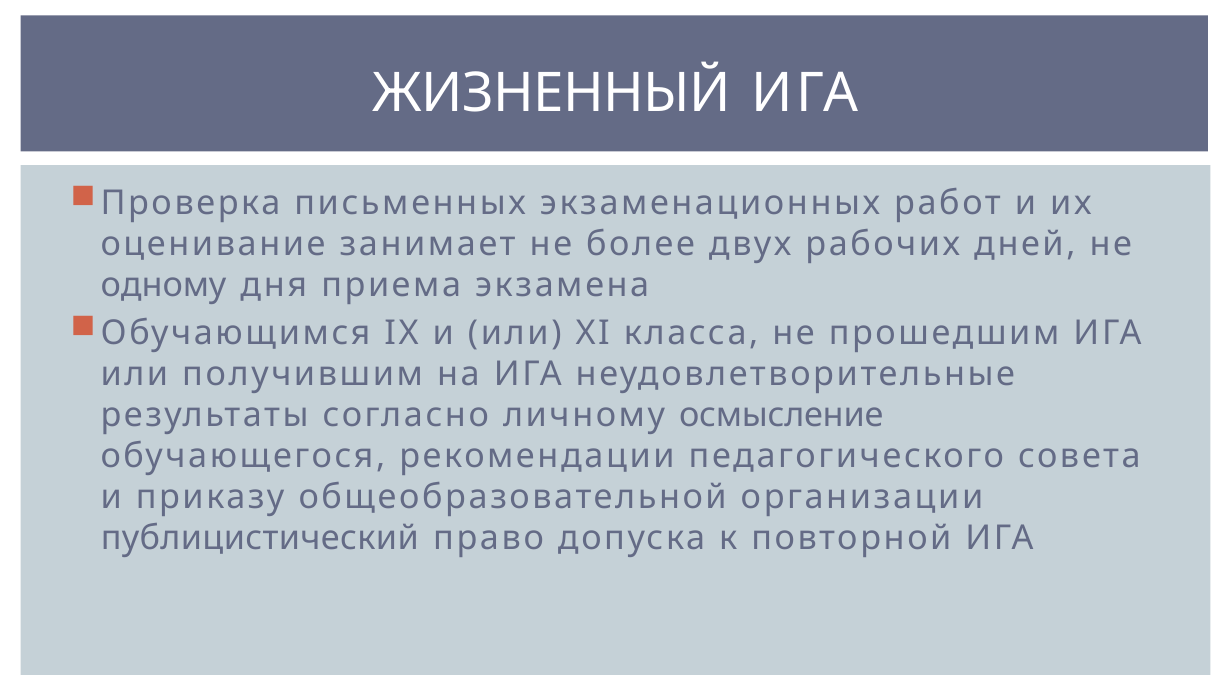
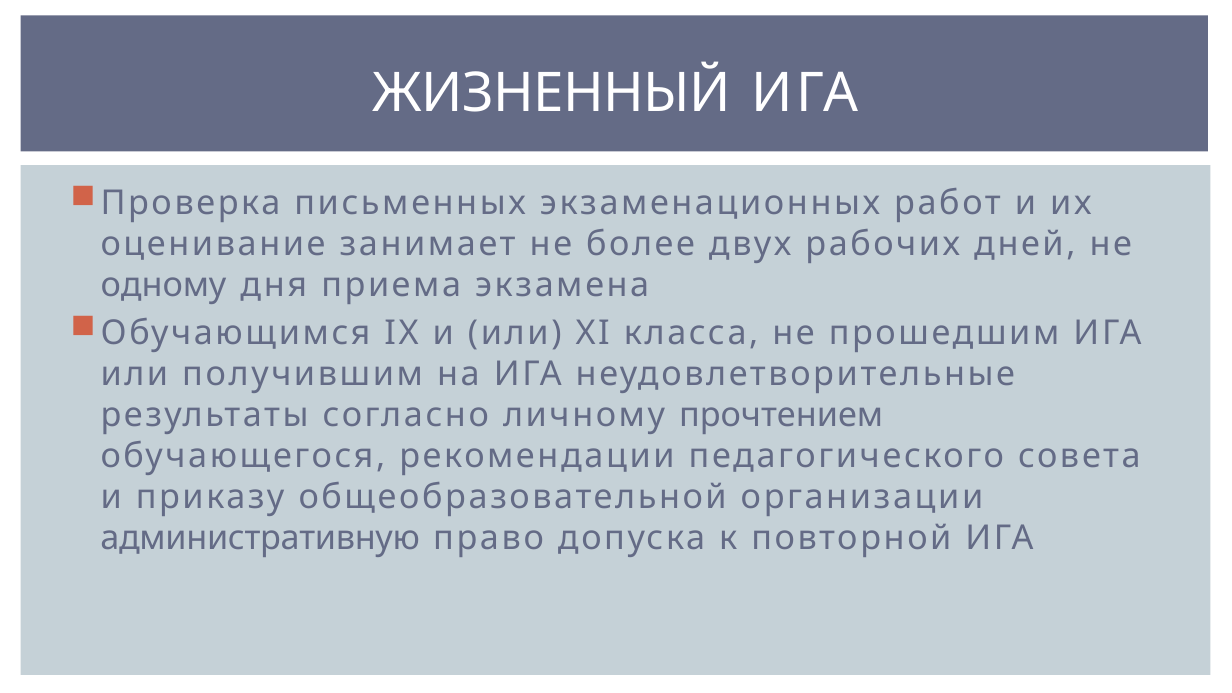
осмысление: осмысление -> прочтением (781, 415)
публицистический: публицистический -> административную (260, 538)
